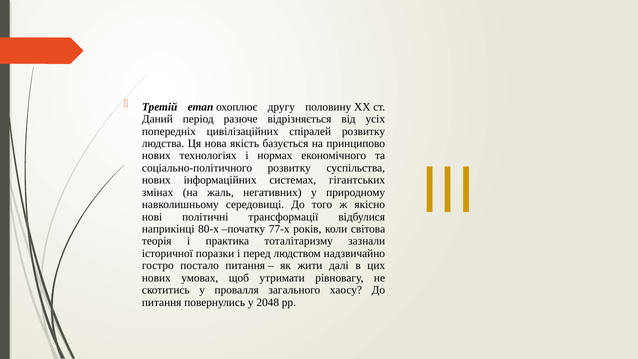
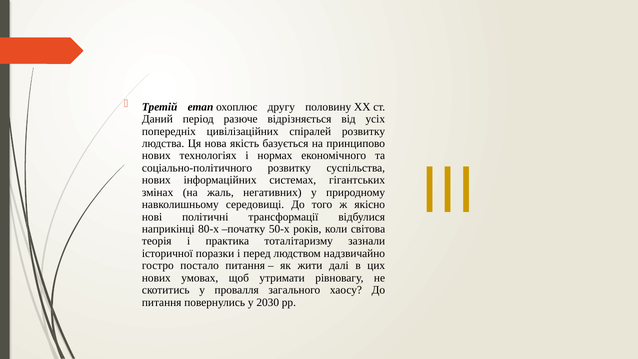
77-х: 77-х -> 50-х (279, 229)
2048: 2048 -> 2030 (268, 302)
